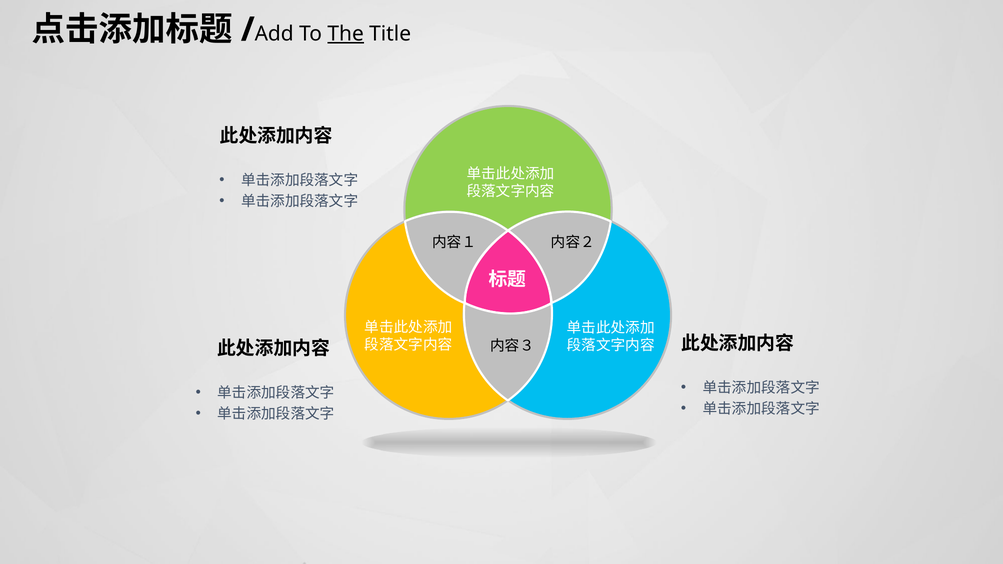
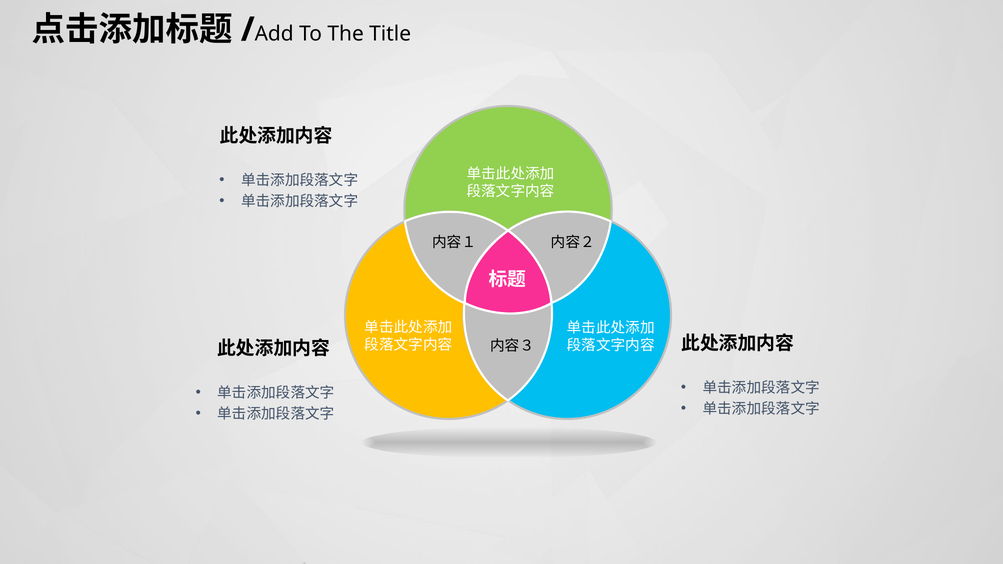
The underline: present -> none (346, 34)
